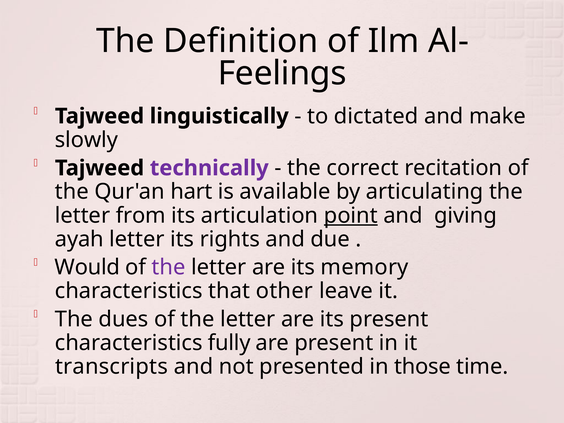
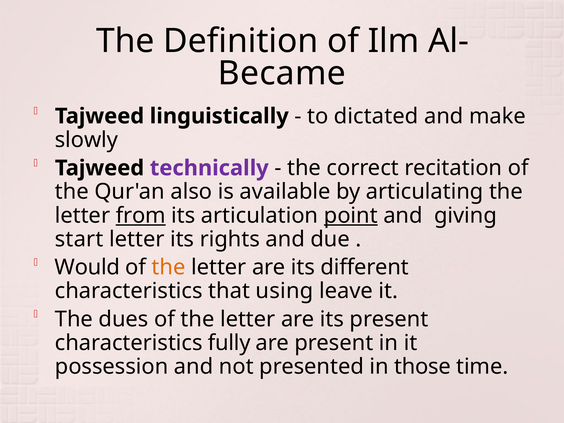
Feelings: Feelings -> Became (282, 73)
hart: hart -> also (191, 192)
from underline: none -> present (141, 215)
ayah: ayah -> start (79, 239)
the colour: purple -> orange (169, 267)
memory: memory -> different (365, 267)
other: other -> using (284, 291)
transcripts: transcripts -> possession (112, 367)
